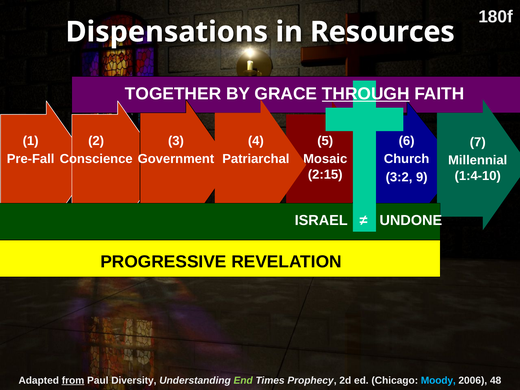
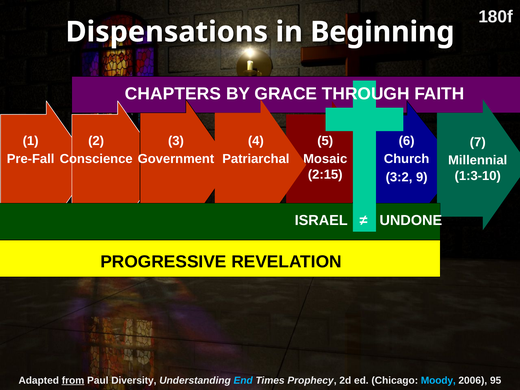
Resources: Resources -> Beginning (382, 32)
TOGETHER: TOGETHER -> CHAPTERS (173, 94)
THROUGH underline: present -> none (366, 94)
1:4-10: 1:4-10 -> 1:3-10 (478, 176)
End colour: light green -> light blue (243, 380)
48: 48 -> 95 (496, 380)
